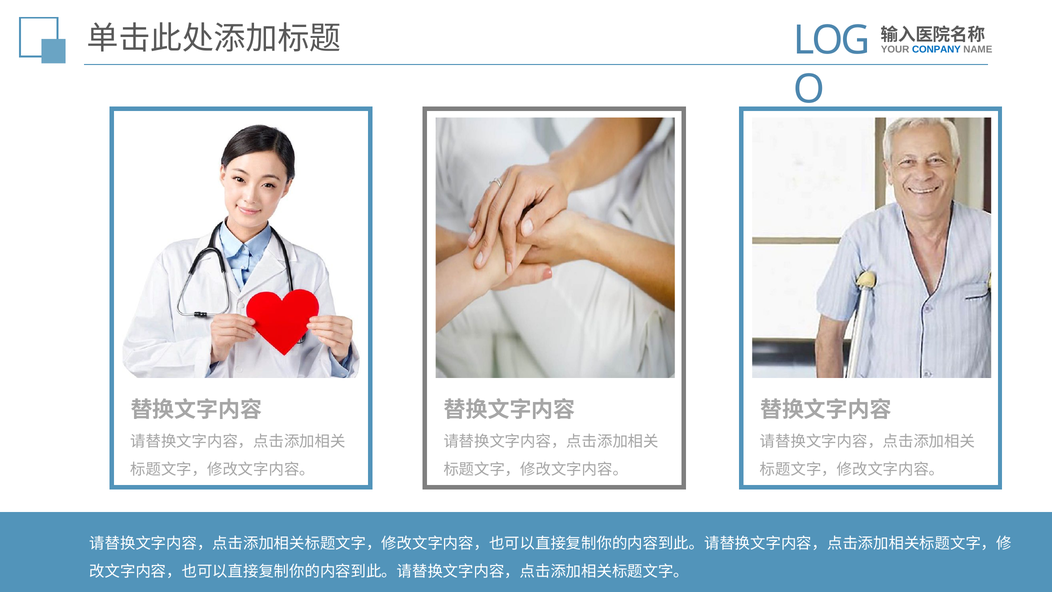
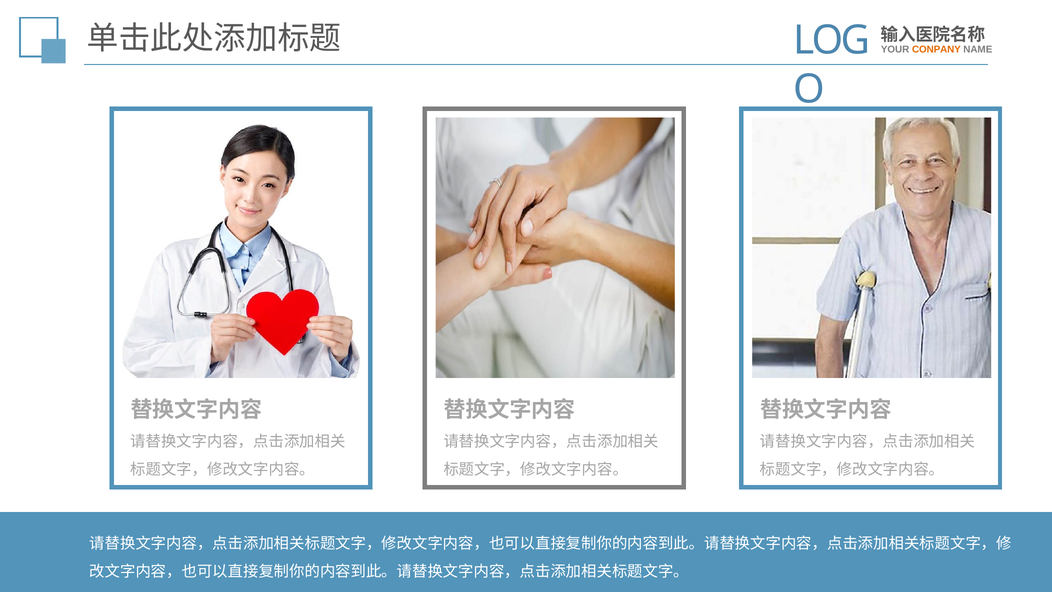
CONPANY colour: blue -> orange (936, 50)
